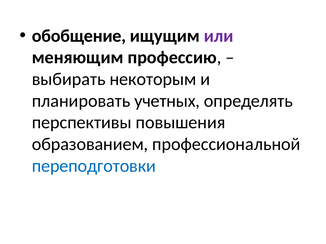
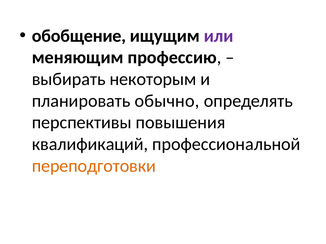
учетных: учетных -> обычно (167, 101)
образованием: образованием -> квалификаций (90, 144)
переподготовки colour: blue -> orange (94, 166)
